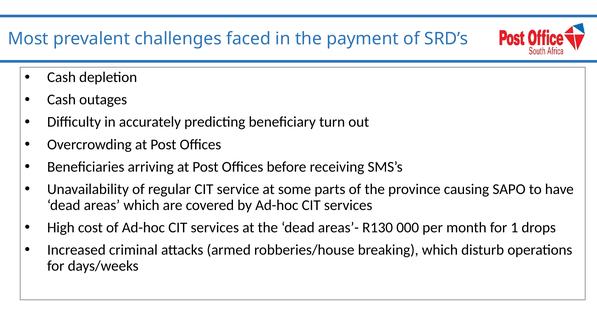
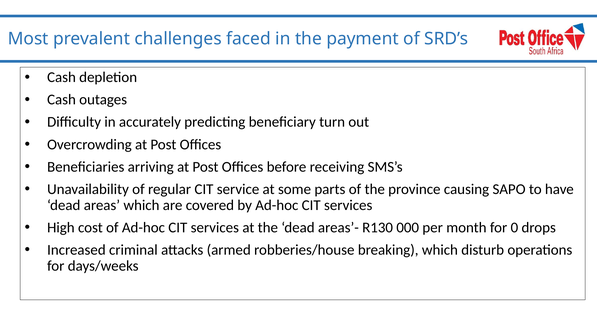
1: 1 -> 0 (514, 227)
